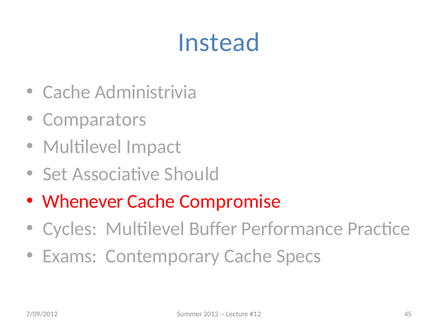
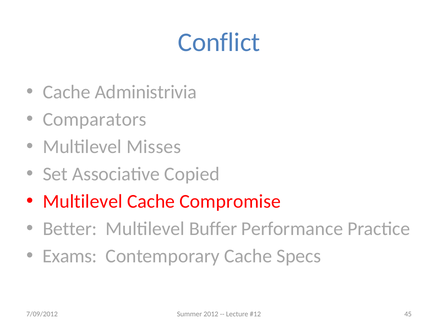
Instead: Instead -> Conflict (219, 42)
Impact: Impact -> Misses (154, 146)
Should: Should -> Copied (192, 174)
Whenever: Whenever -> Multilevel (83, 201)
Cycles: Cycles -> Better (70, 228)
